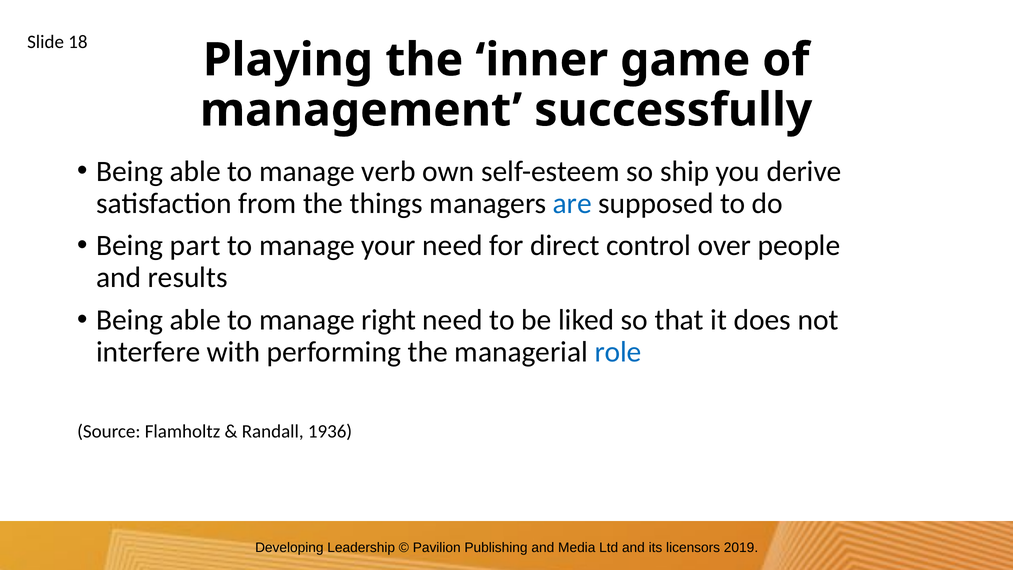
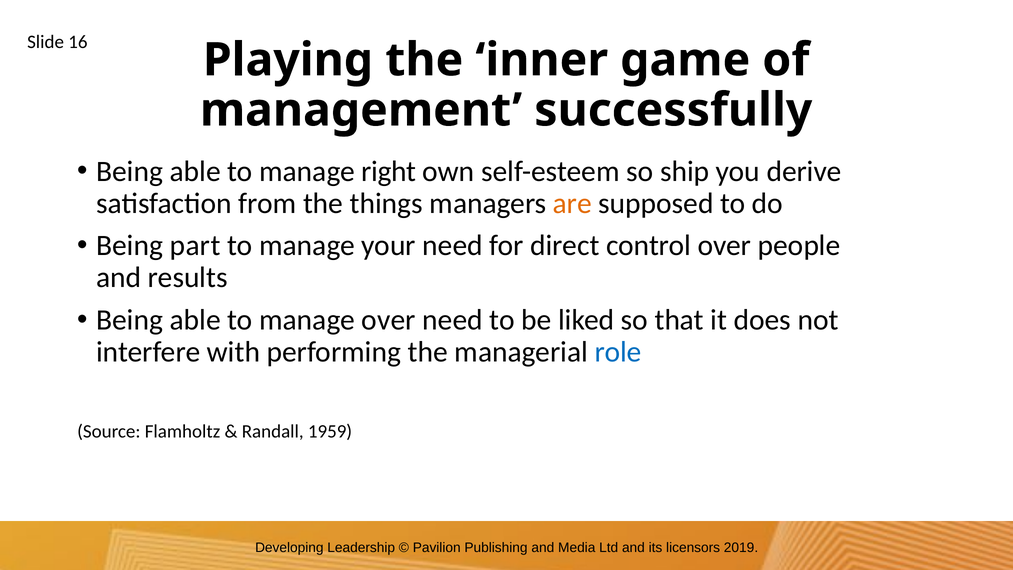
18: 18 -> 16 (78, 42)
verb: verb -> right (389, 171)
are colour: blue -> orange (572, 203)
manage right: right -> over (389, 320)
1936: 1936 -> 1959 (330, 431)
